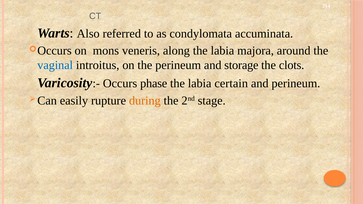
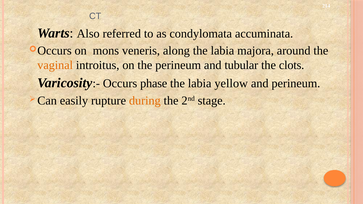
vaginal colour: blue -> orange (55, 65)
storage: storage -> tubular (241, 65)
certain: certain -> yellow (231, 84)
